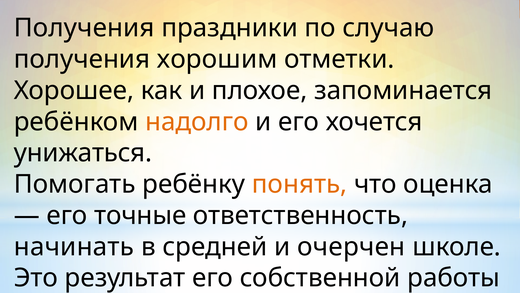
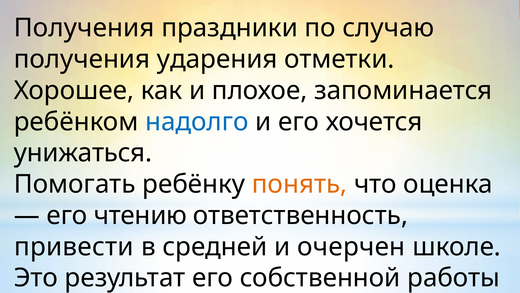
хорошим: хорошим -> ударения (217, 59)
надолго colour: orange -> blue (197, 122)
точные: точные -> чтению (140, 215)
начинать: начинать -> привести (74, 246)
